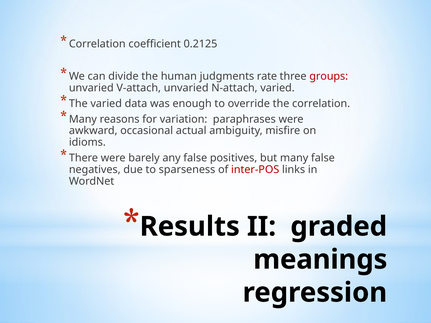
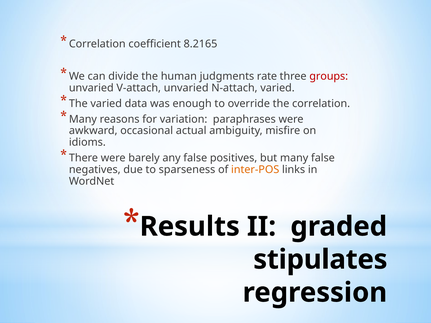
0.2125: 0.2125 -> 8.2165 (201, 44)
inter-POS colour: red -> orange (255, 170)
meanings: meanings -> stipulates (320, 260)
